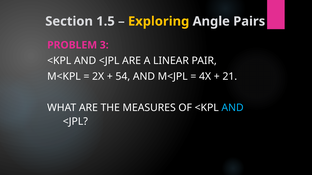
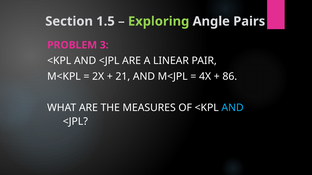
Exploring colour: yellow -> light green (159, 21)
54: 54 -> 21 (123, 77)
21: 21 -> 86 (230, 77)
